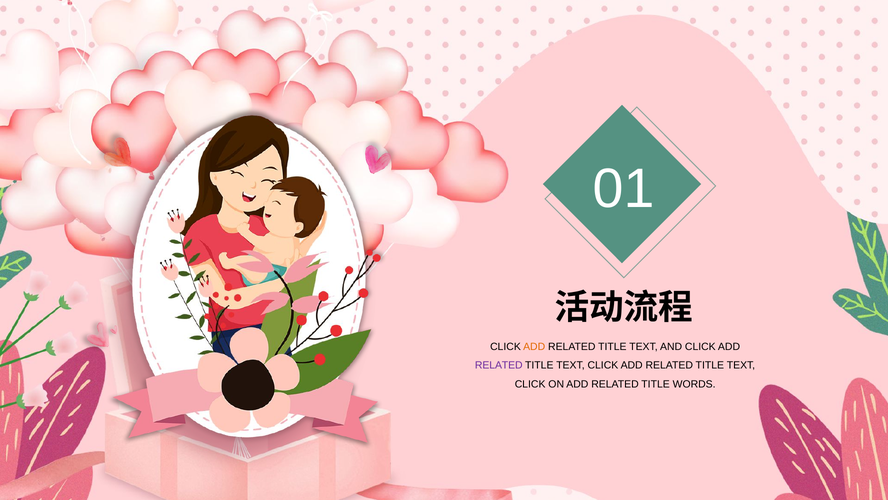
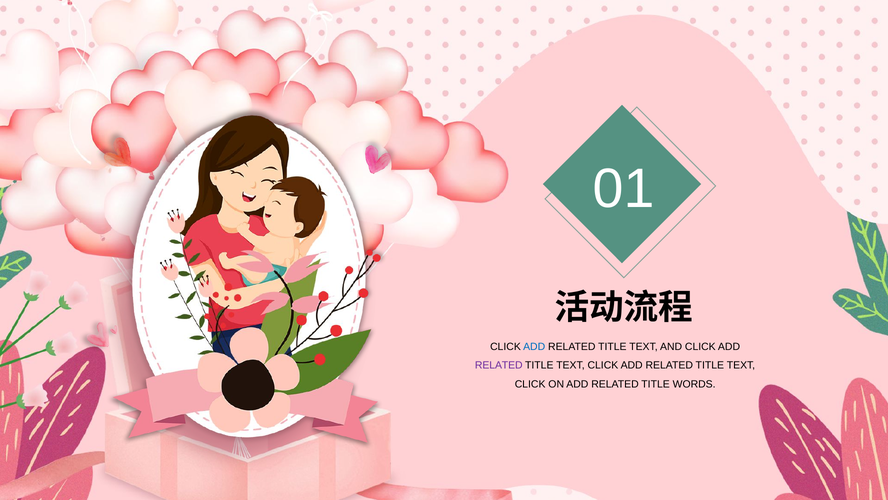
ADD colour: orange -> blue (534, 346)
